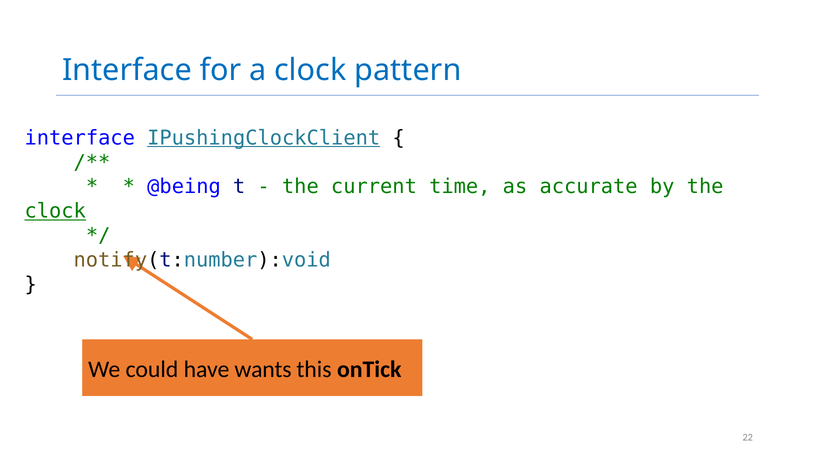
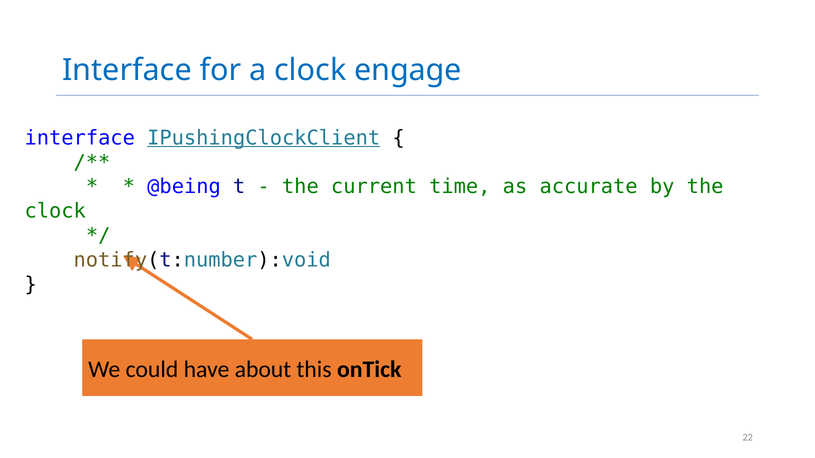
pattern: pattern -> engage (408, 70)
clock underline: present -> none (55, 211)
wants: wants -> about (263, 370)
